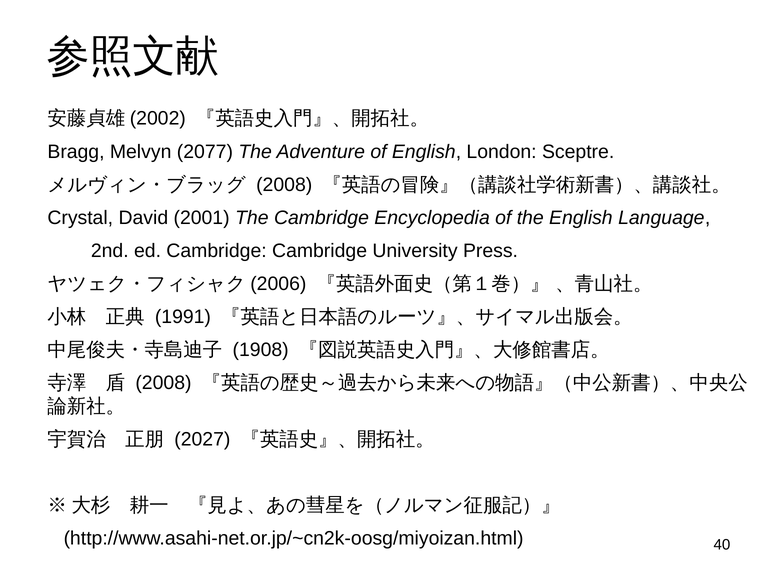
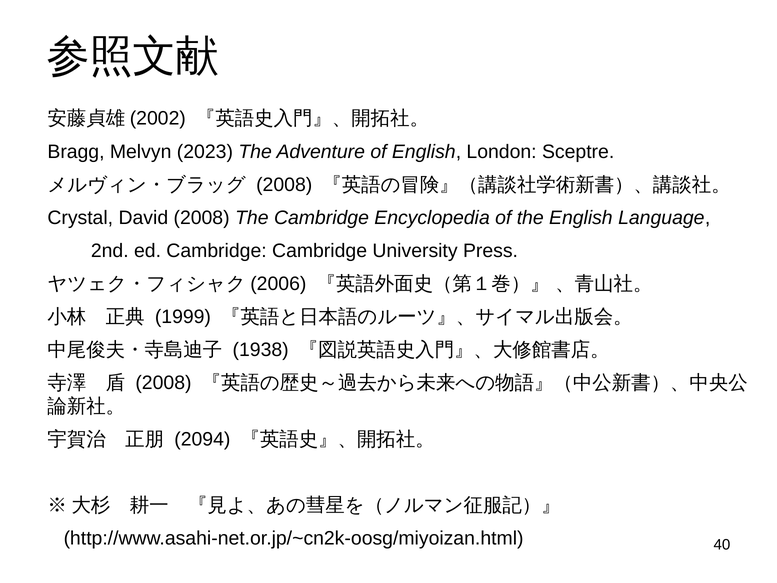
2077: 2077 -> 2023 (205, 152)
David 2001: 2001 -> 2008 (202, 218)
1991: 1991 -> 1999 (183, 317)
1908: 1908 -> 1938 (261, 350)
2027: 2027 -> 2094 (202, 439)
